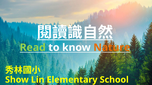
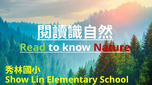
Nature colour: orange -> red (112, 48)
